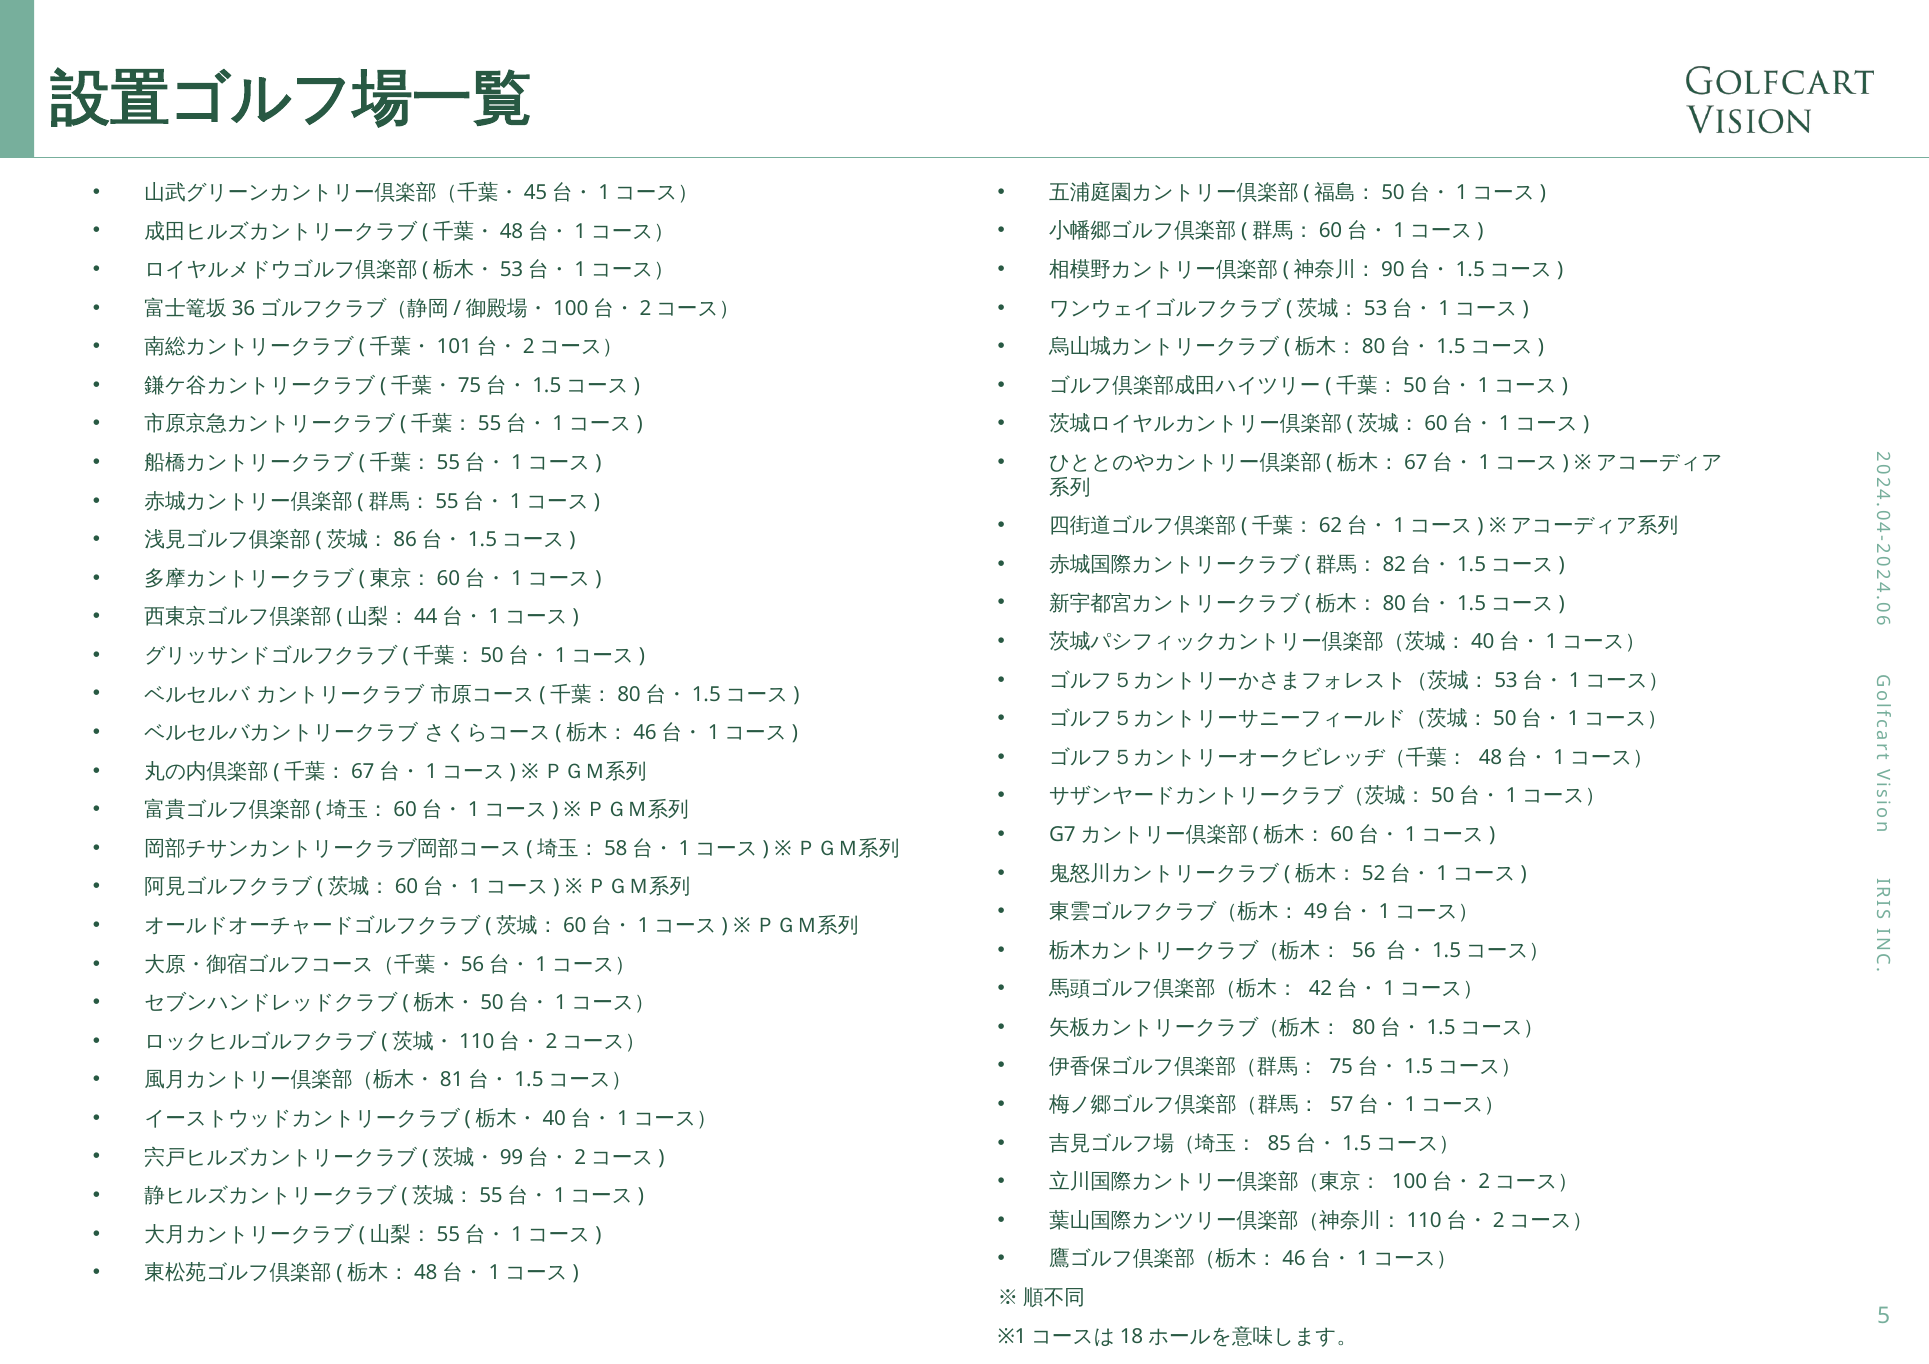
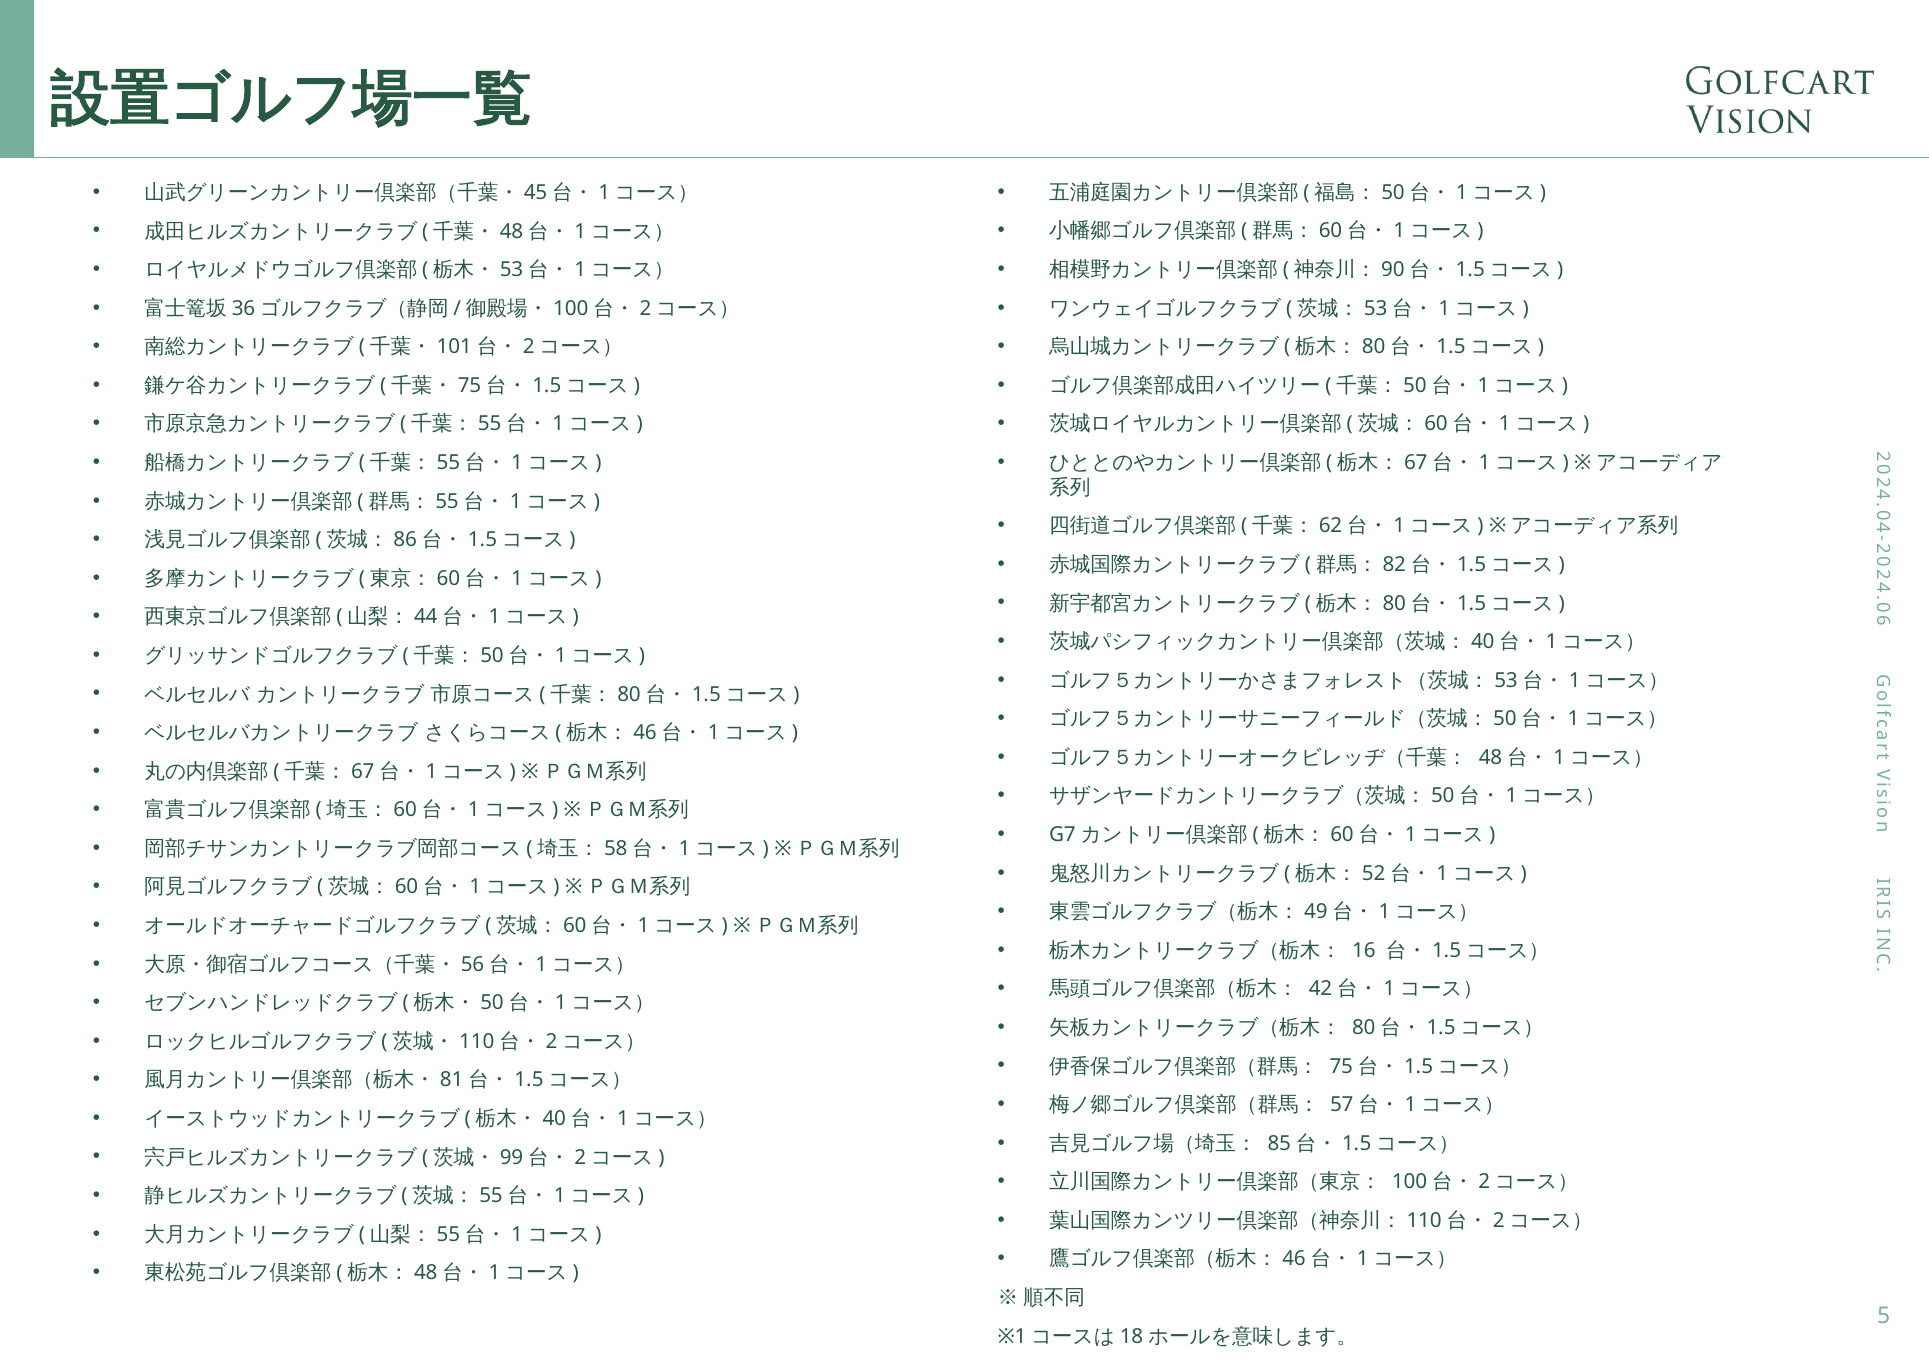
56: 56 -> 16 (1364, 950)
